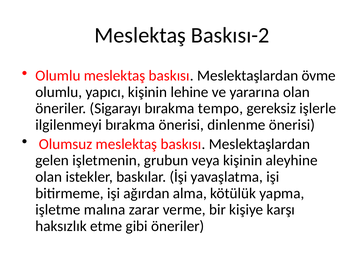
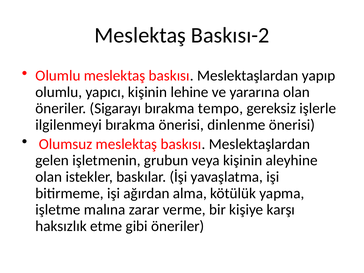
övme: övme -> yapıp (319, 76)
